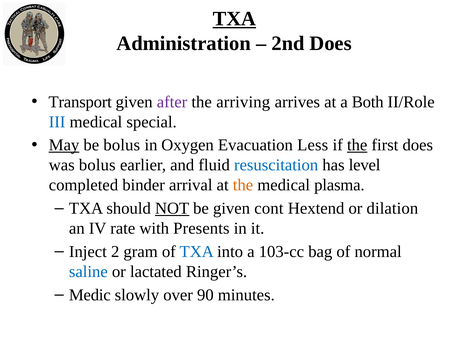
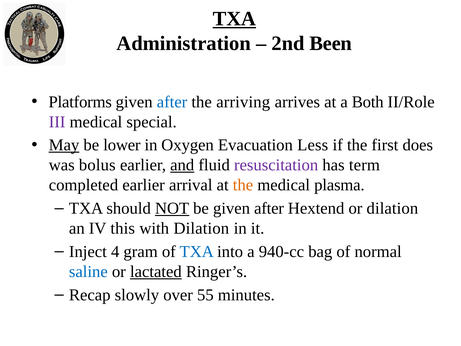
2nd Does: Does -> Been (331, 43)
Transport: Transport -> Platforms (80, 102)
after colour: purple -> blue (172, 102)
III colour: blue -> purple (57, 122)
be bolus: bolus -> lower (122, 145)
the underline: present -> none (357, 145)
and underline: none -> present (182, 165)
resuscitation colour: blue -> purple (276, 165)
level: level -> term (364, 165)
completed binder: binder -> earlier (144, 185)
be given cont: cont -> after (269, 208)
rate: rate -> this (123, 228)
with Presents: Presents -> Dilation (201, 228)
2: 2 -> 4 (115, 252)
103-cc: 103-cc -> 940-cc (281, 252)
lactated underline: none -> present (156, 271)
Medic: Medic -> Recap (90, 295)
90: 90 -> 55 (205, 295)
